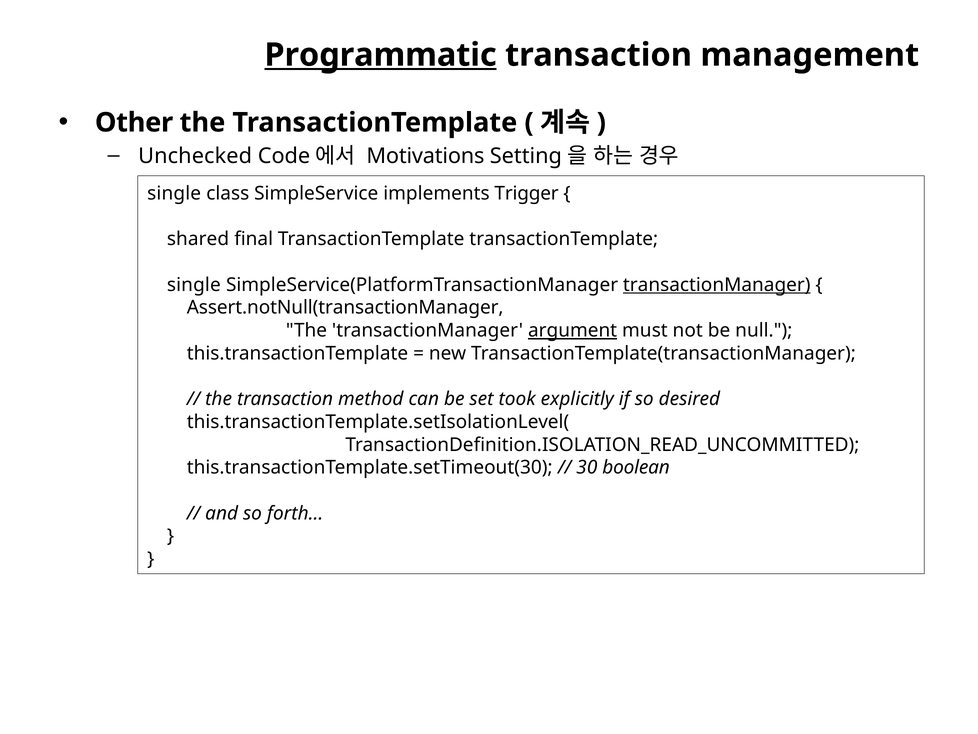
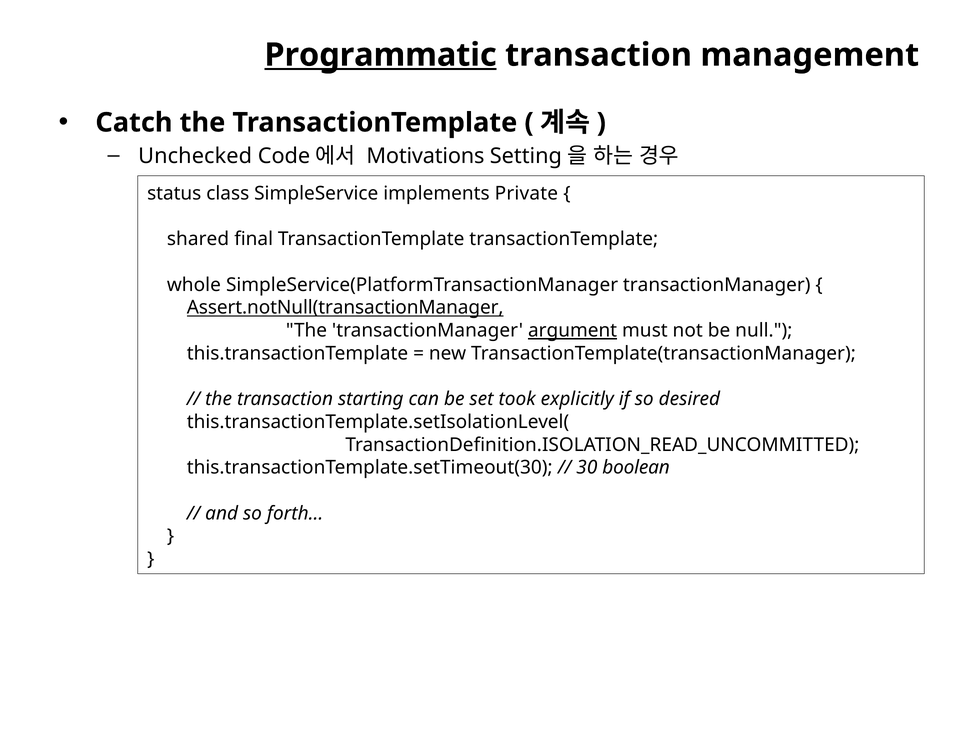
Other: Other -> Catch (134, 122)
single: single -> status (174, 193)
Trigger: Trigger -> Private (526, 193)
single: single -> whole (194, 285)
transactionManager underline: present -> none (717, 285)
Assert.notNull(transactionManager underline: none -> present (345, 307)
method: method -> starting (371, 399)
